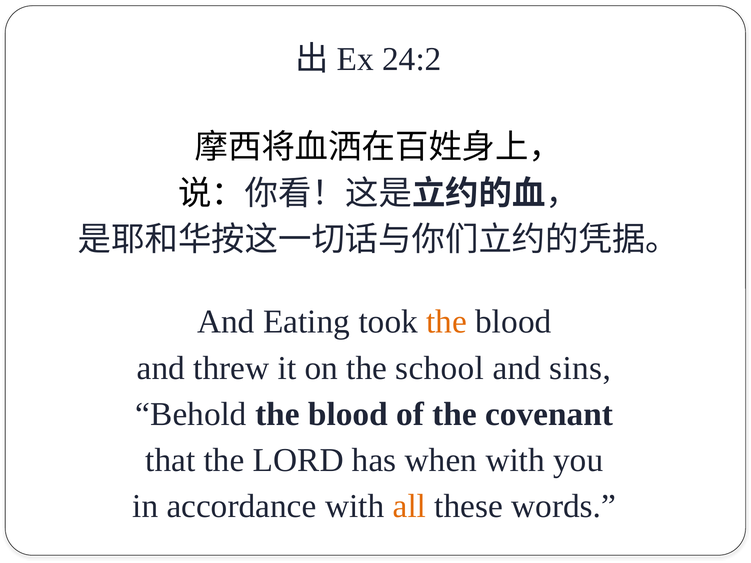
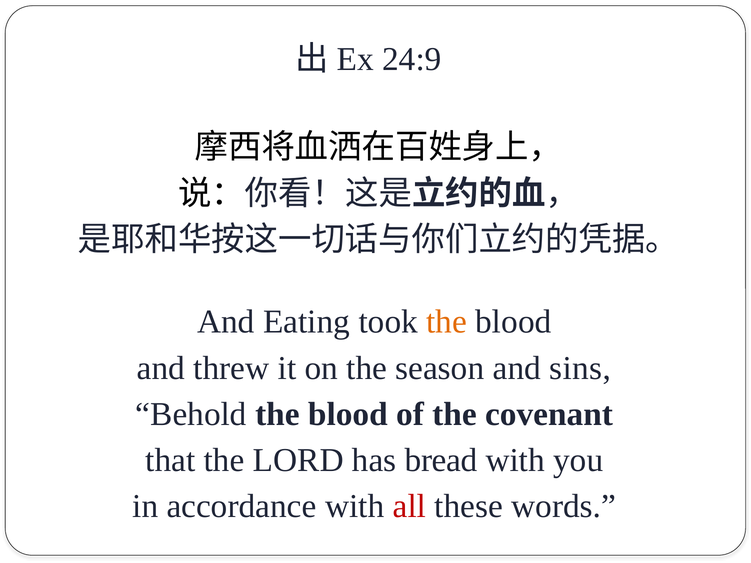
24:2: 24:2 -> 24:9 (412, 59)
school: school -> season (440, 368)
when: when -> bread (441, 461)
all colour: orange -> red (409, 507)
